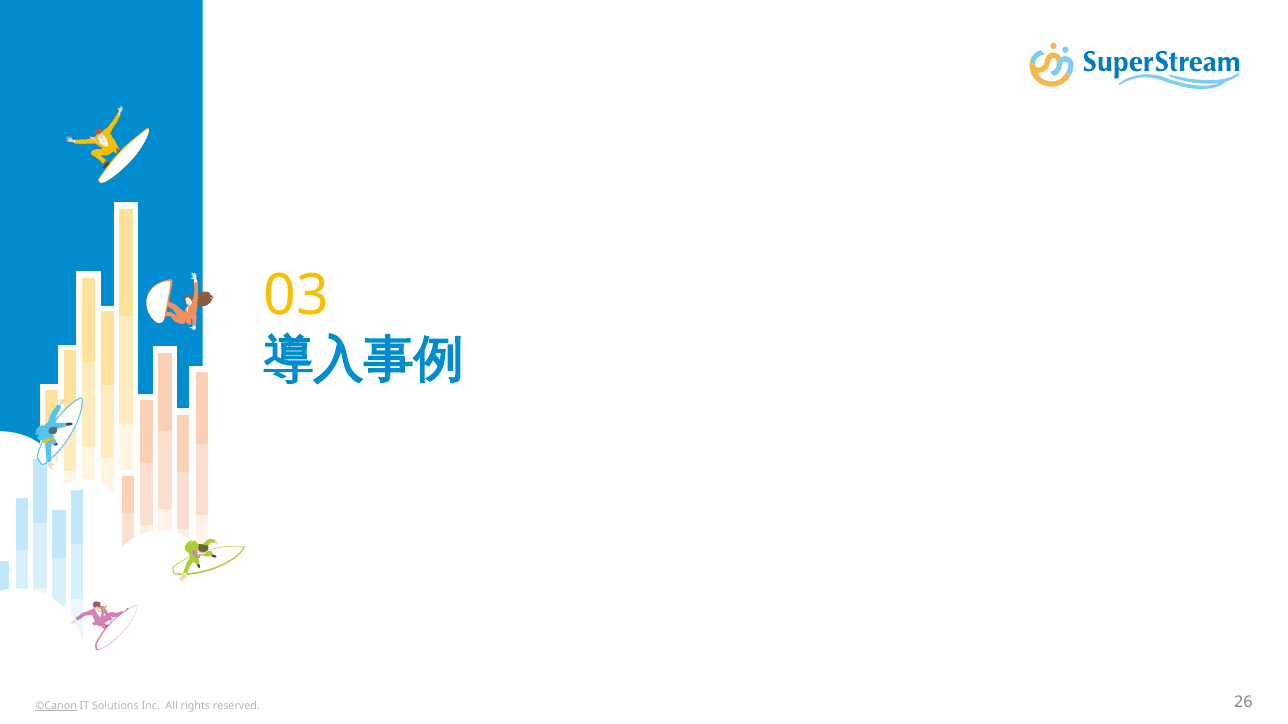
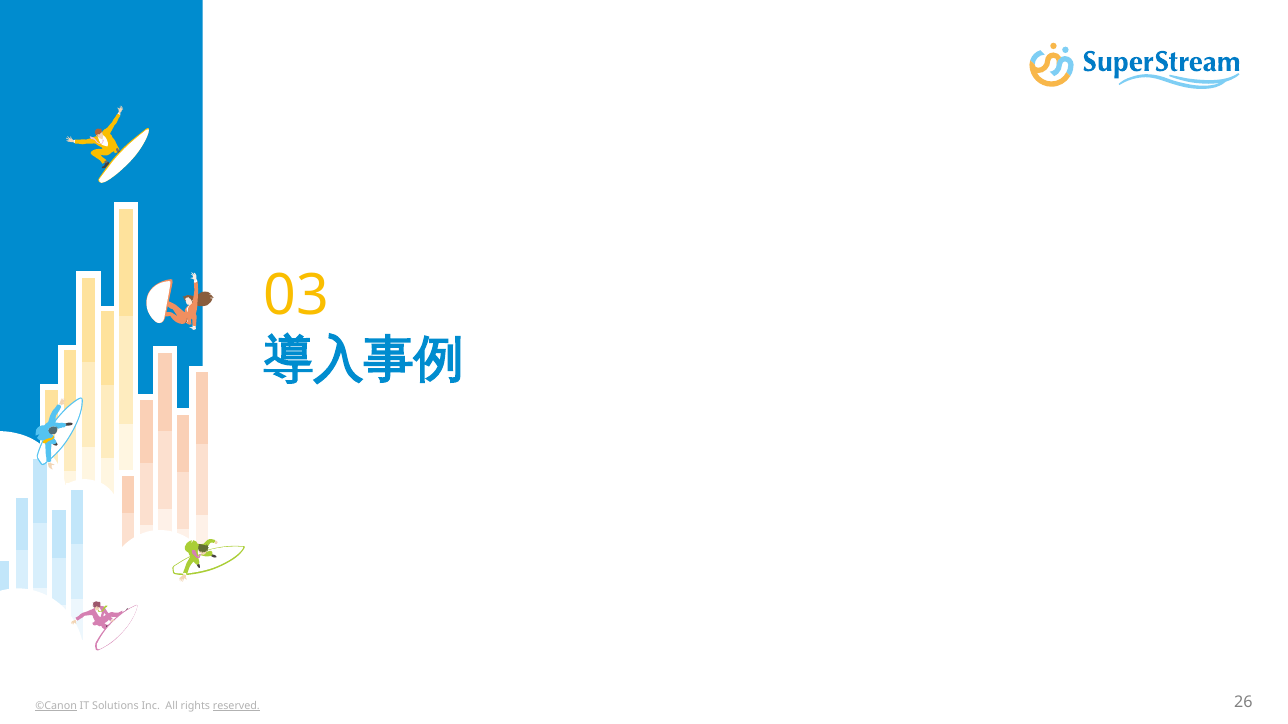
reserved underline: none -> present (236, 706)
